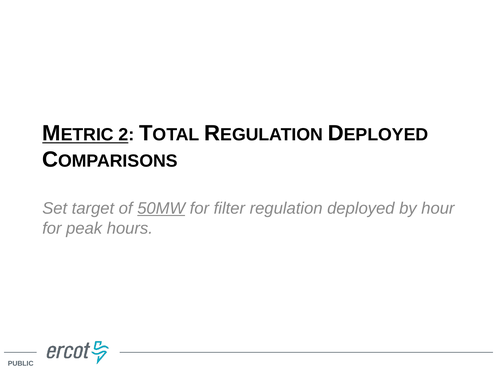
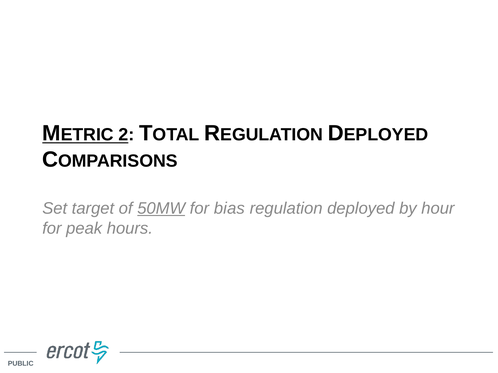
filter: filter -> bias (229, 209)
